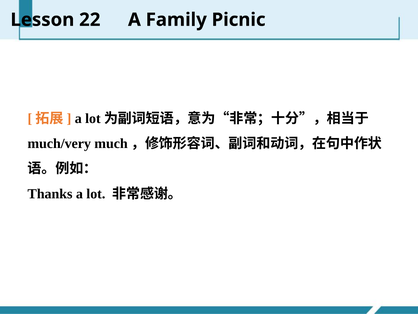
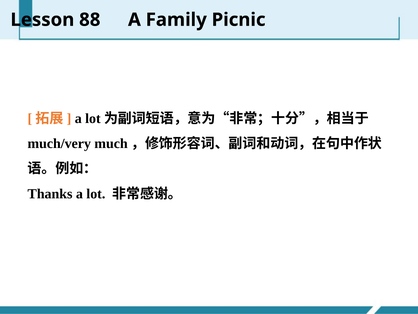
22: 22 -> 88 (90, 20)
